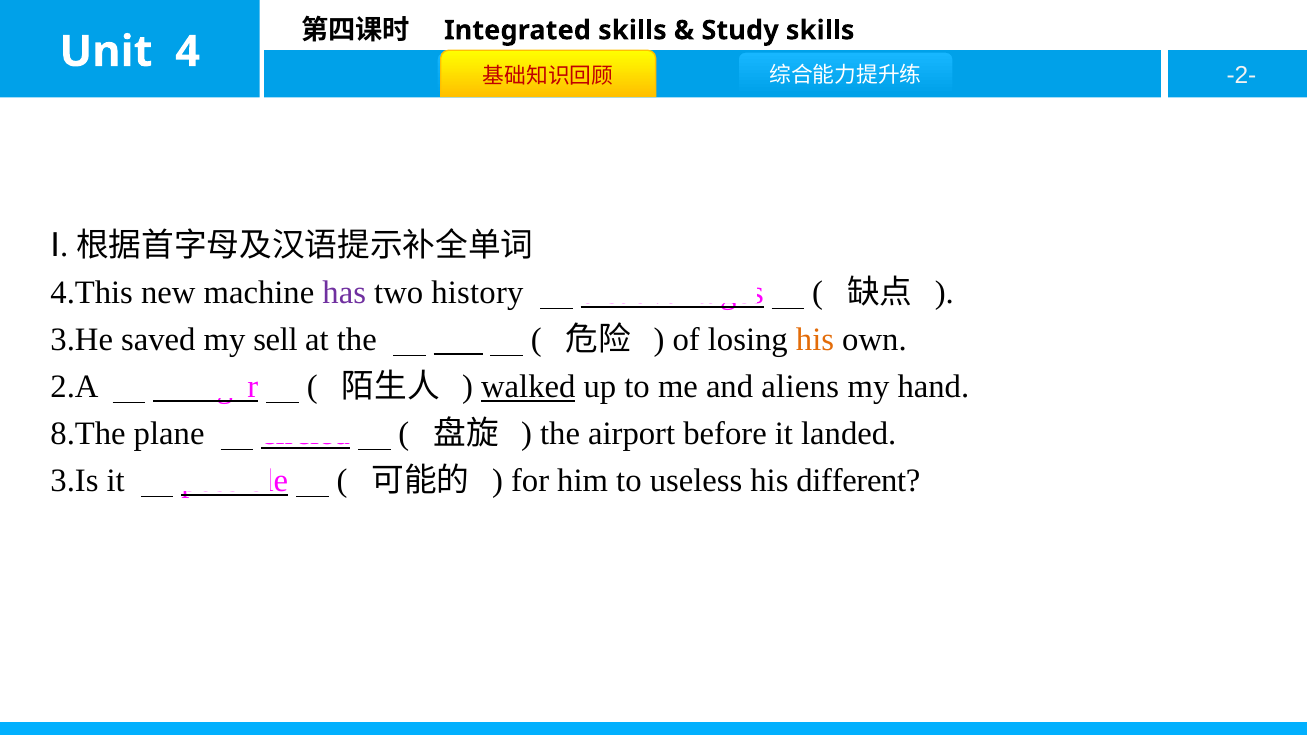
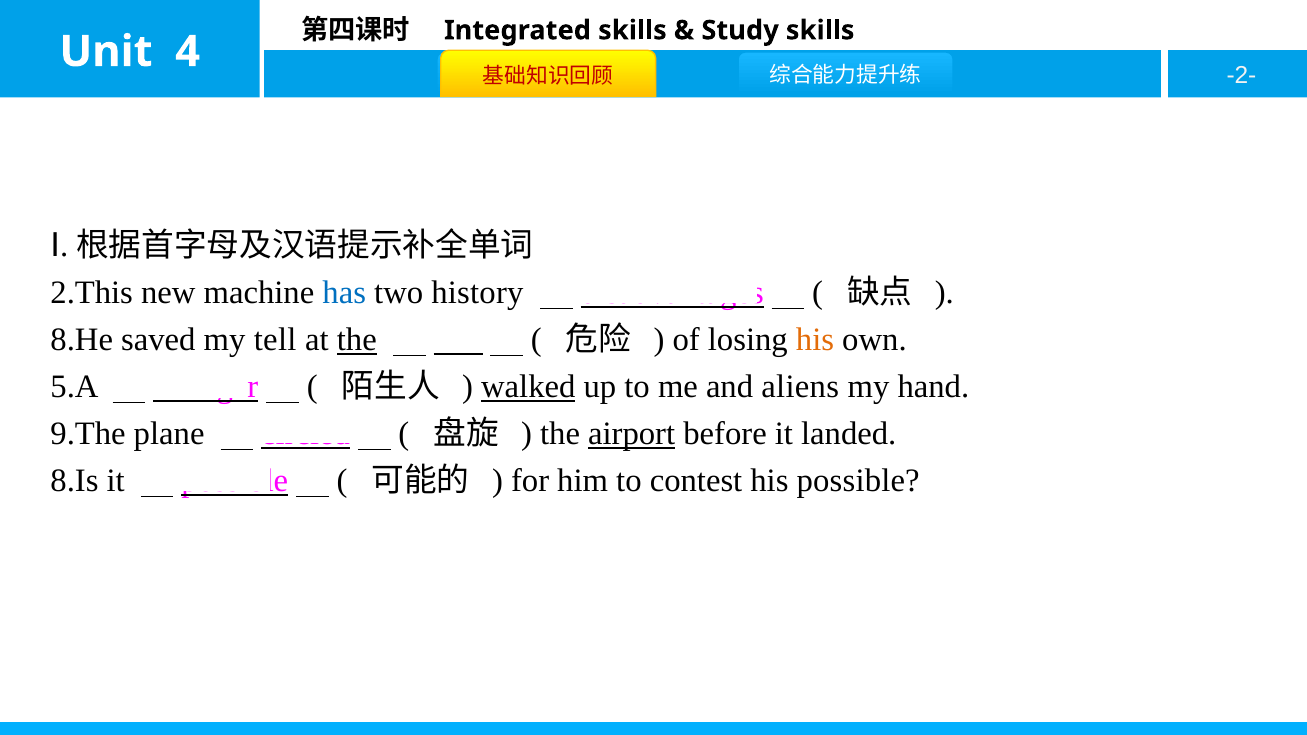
4.This: 4.This -> 2.This (92, 293)
has colour: purple -> blue (344, 293)
3.He: 3.He -> 8.He (82, 340)
sell: sell -> tell (275, 340)
the underline: none -> present (357, 340)
2.A: 2.A -> 5.A (74, 387)
8.The: 8.The -> 9.The (88, 434)
airport underline: none -> present (632, 434)
3.Is: 3.Is -> 8.Is (74, 481)
useless: useless -> contest (696, 481)
his different: different -> possible (858, 481)
